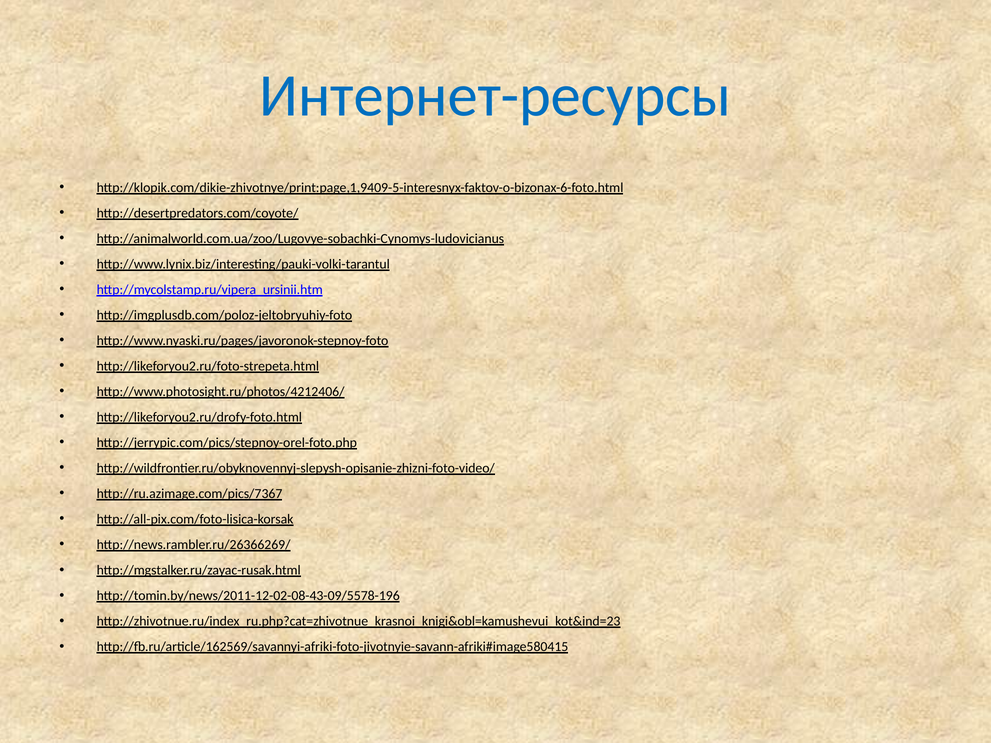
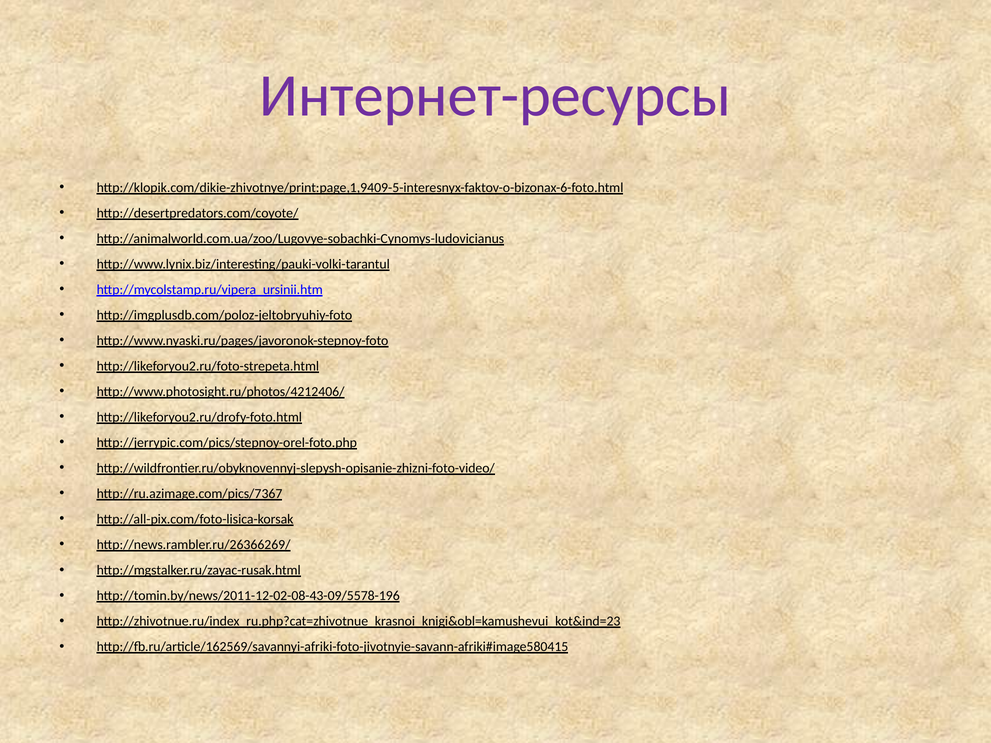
Интернет-ресурсы colour: blue -> purple (495, 96)
